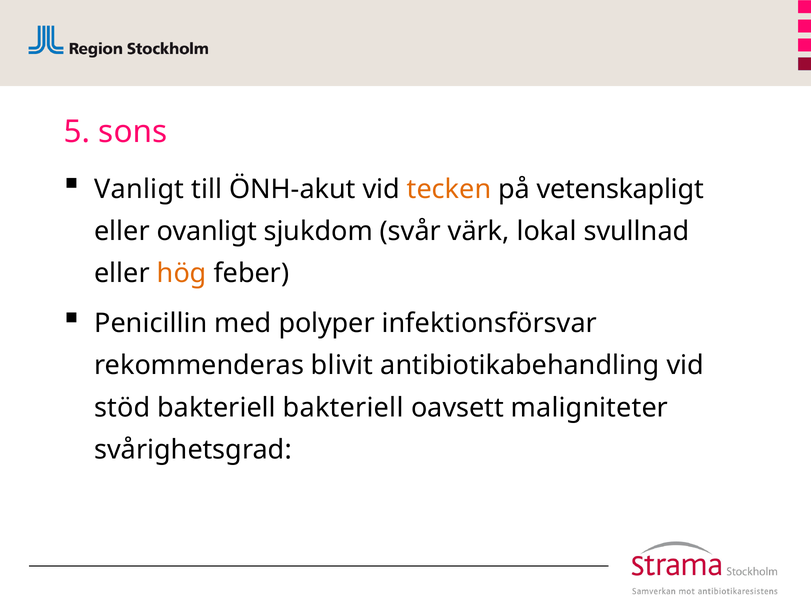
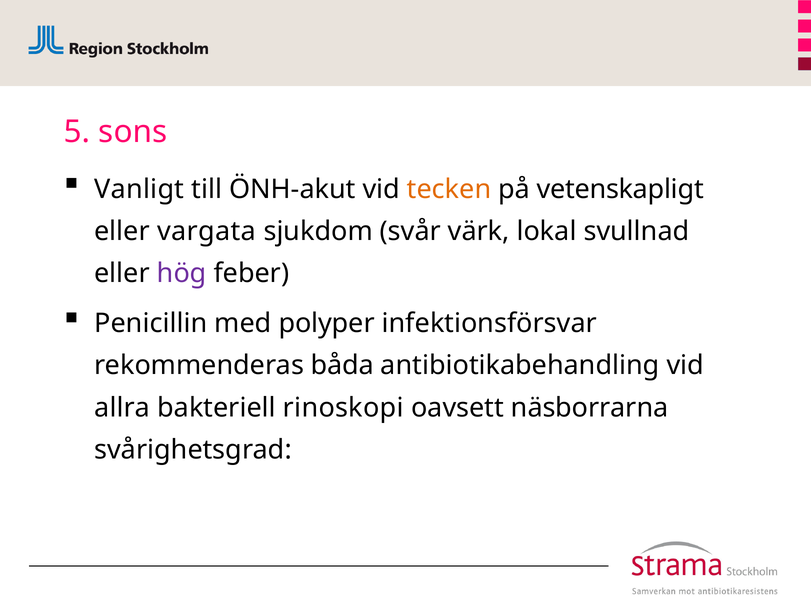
ovanligt: ovanligt -> vargata (207, 231)
hög colour: orange -> purple (182, 274)
blivit: blivit -> båda (342, 366)
stöd: stöd -> allra (122, 408)
bakteriell bakteriell: bakteriell -> rinoskopi (343, 408)
maligniteter: maligniteter -> näsborrarna (590, 408)
